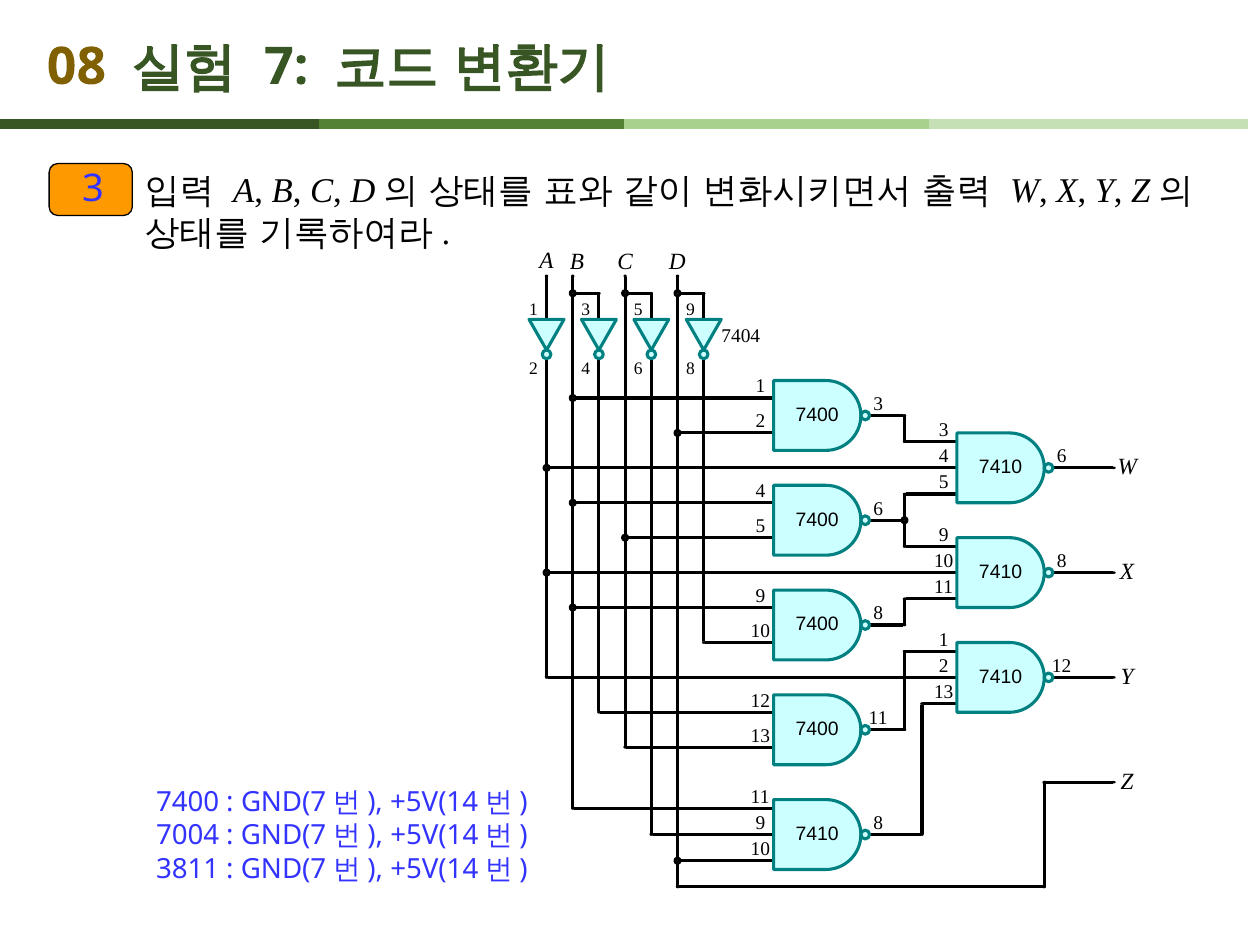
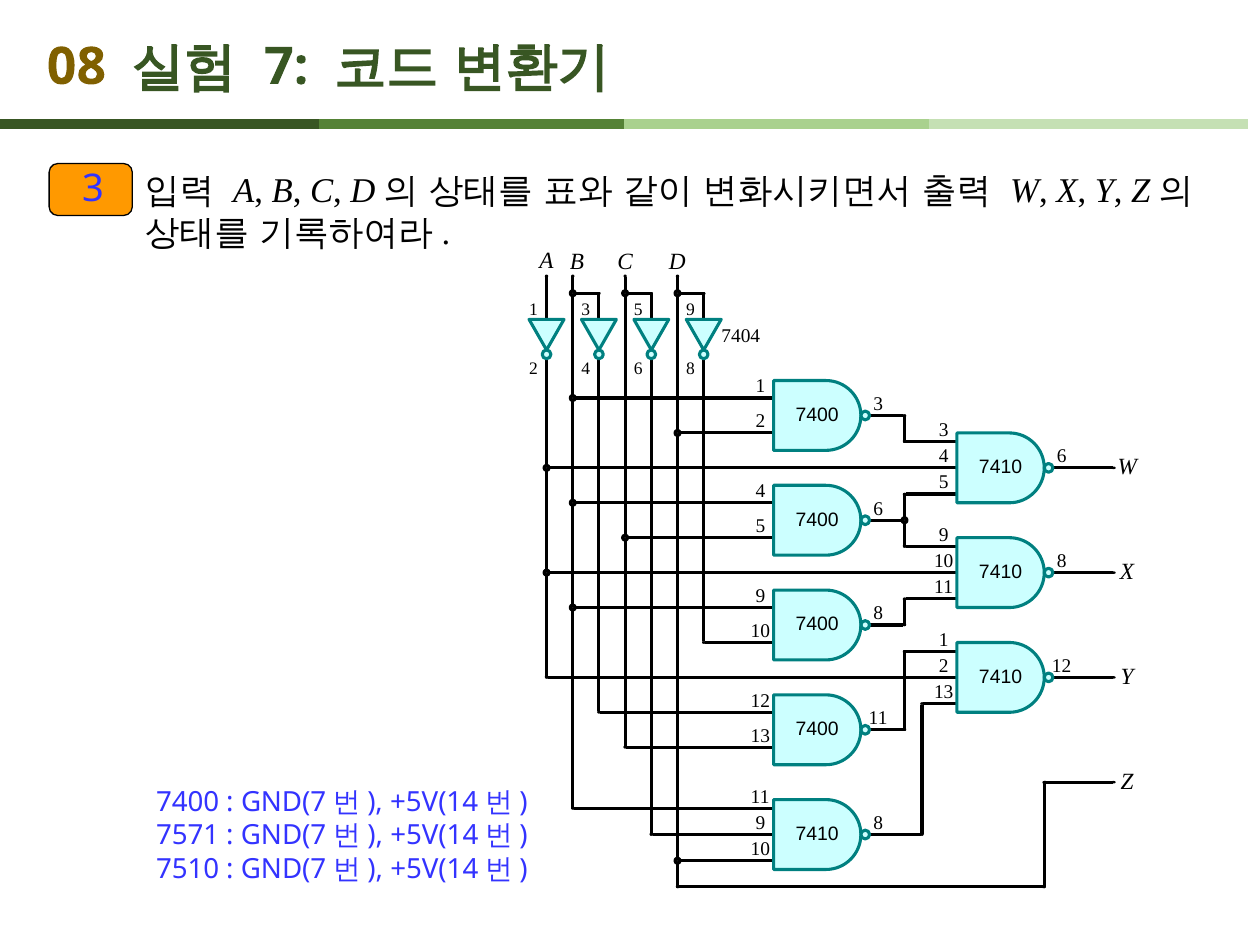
7004: 7004 -> 7571 (188, 836)
3811: 3811 -> 7510 (188, 869)
